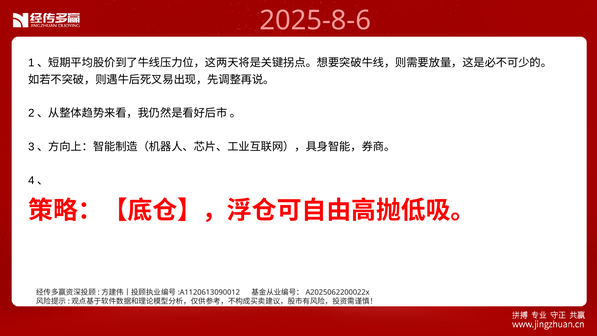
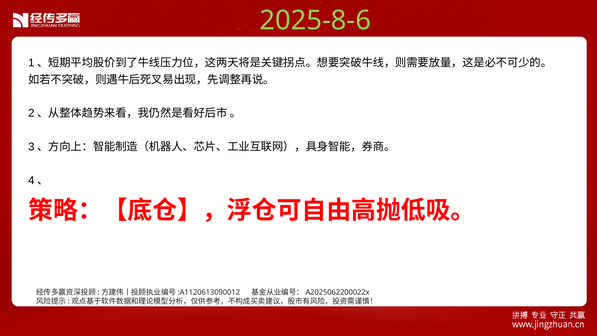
2025-8-6 colour: pink -> light green (315, 21)
